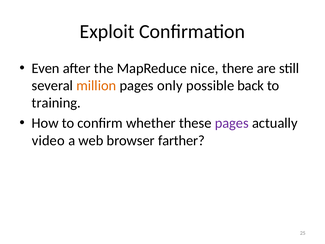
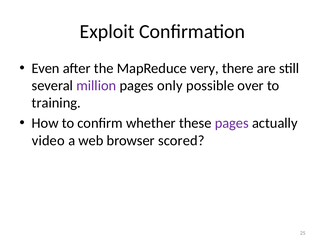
nice: nice -> very (204, 68)
million colour: orange -> purple (96, 86)
back: back -> over (251, 86)
farther: farther -> scored (181, 140)
